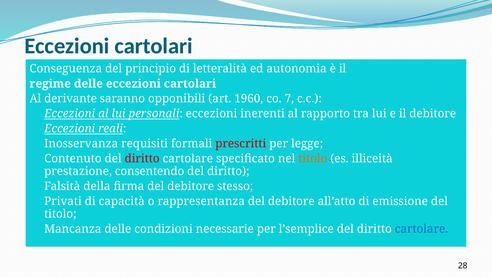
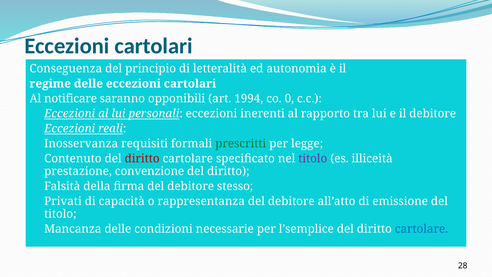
derivante: derivante -> notificare (71, 99)
1960: 1960 -> 1994 (249, 99)
7: 7 -> 0 (289, 99)
prescritti colour: red -> green (241, 144)
titolo colour: orange -> purple (313, 159)
consentendo: consentendo -> convenzione (150, 171)
